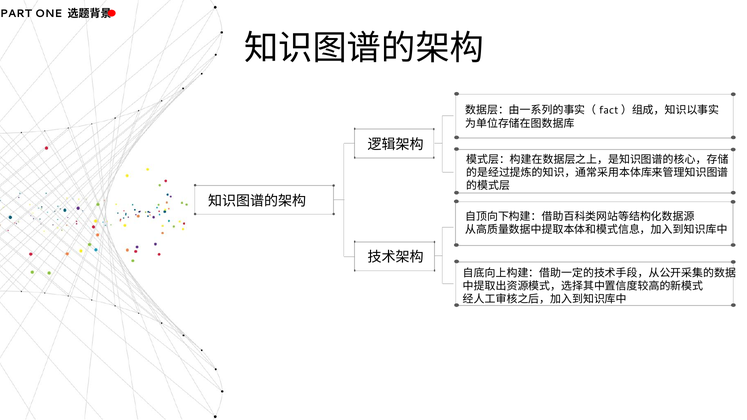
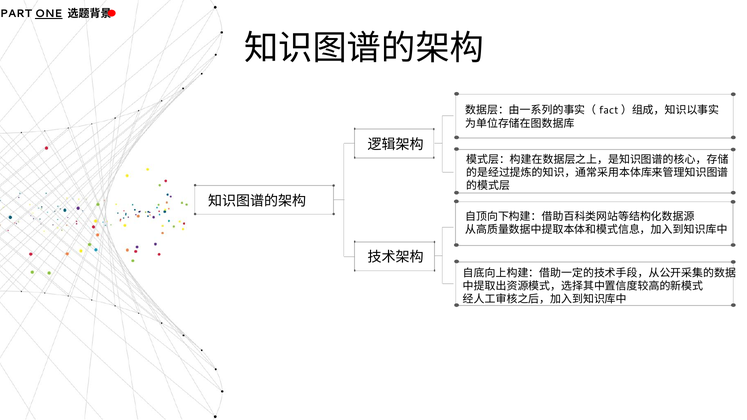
ONE underline: none -> present (49, 14)
